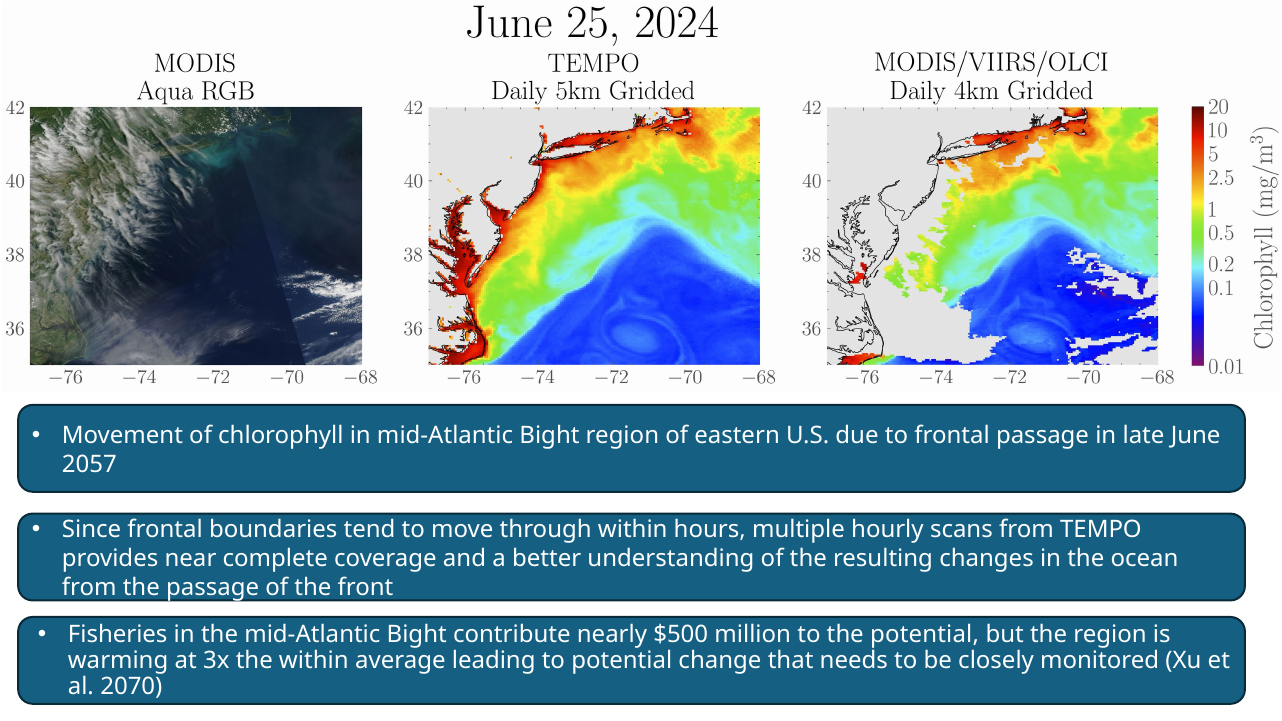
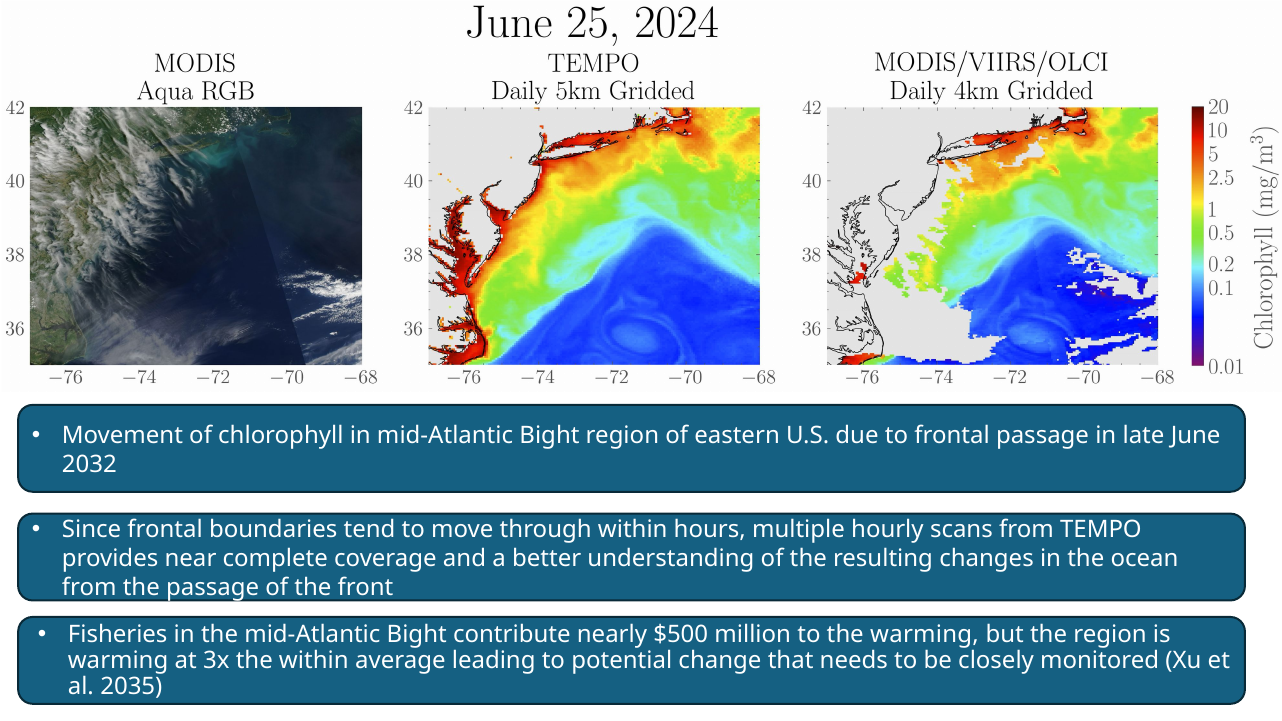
2057: 2057 -> 2032 (89, 464)
the potential: potential -> warming (925, 634)
2070: 2070 -> 2035 (131, 686)
